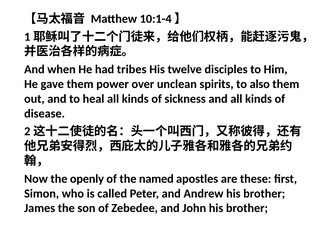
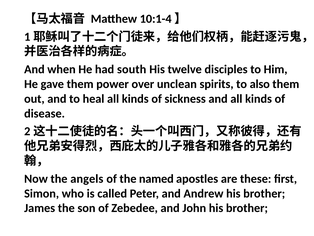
tribes: tribes -> south (132, 69)
openly: openly -> angels (87, 178)
